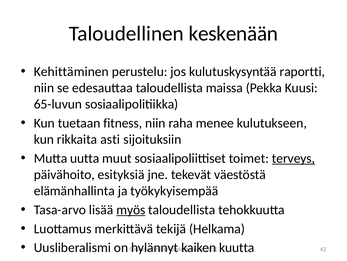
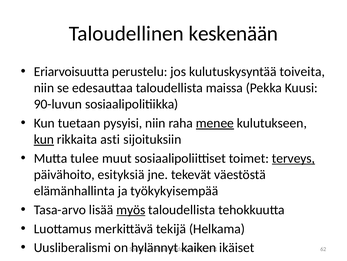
Kehittäminen: Kehittäminen -> Eriarvoisuutta (71, 72)
raportti: raportti -> toiveita (302, 72)
65-luvun: 65-luvun -> 90-luvun (58, 104)
fitness: fitness -> pysyisi (123, 123)
menee underline: none -> present (215, 123)
kun underline: none -> present (44, 139)
uutta: uutta -> tulee (85, 158)
kuutta: kuutta -> ikäiset (237, 247)
